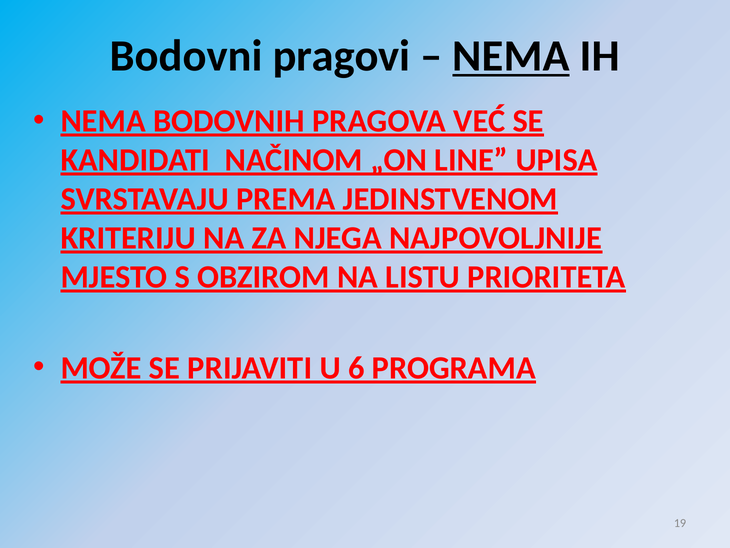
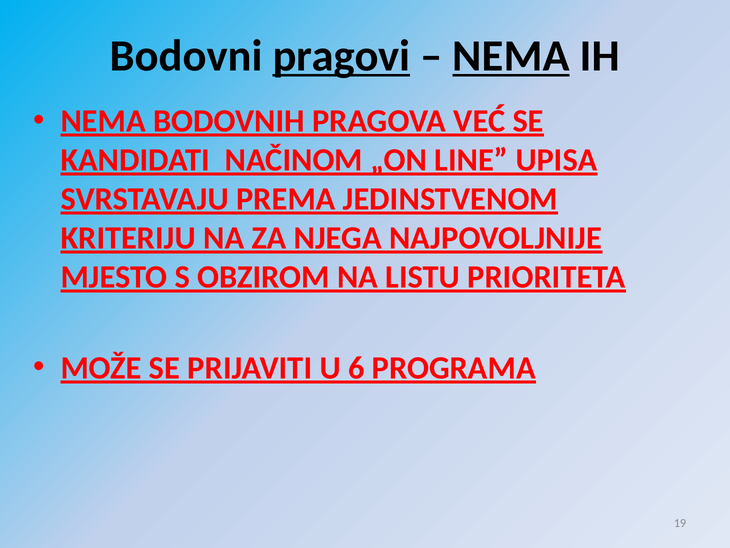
pragovi underline: none -> present (341, 56)
